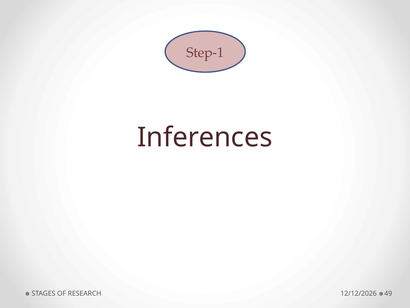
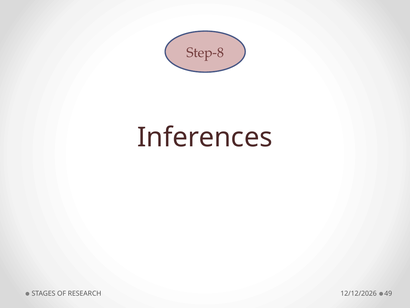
Step-1: Step-1 -> Step-8 (205, 52)
